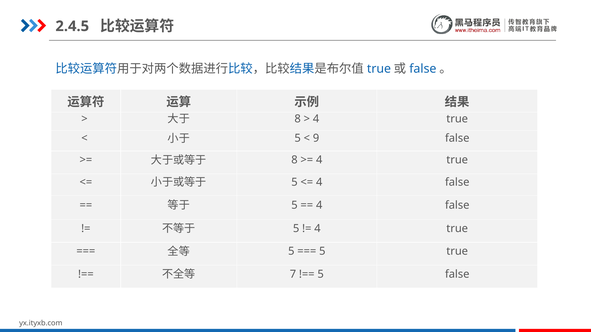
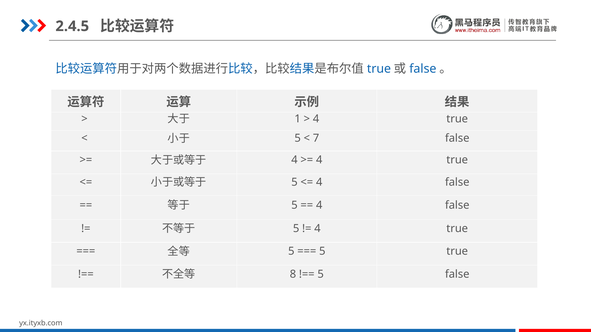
8: 8 -> 1 (298, 119)
9: 9 -> 7 (316, 139)
8: 8 -> 4 (294, 160)
7: 7 -> 8 (293, 274)
